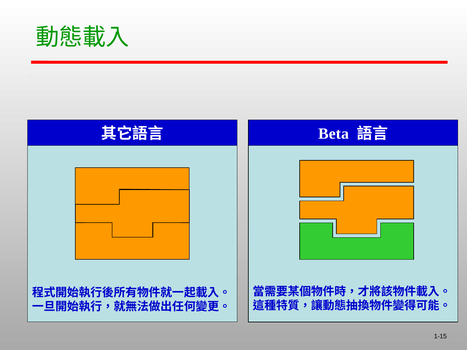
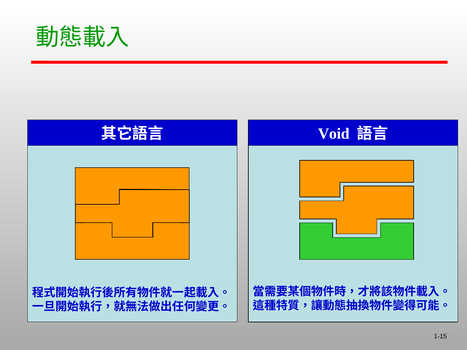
Beta: Beta -> Void (334, 134)
